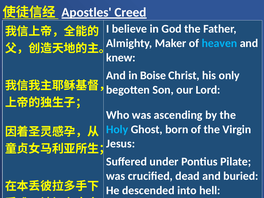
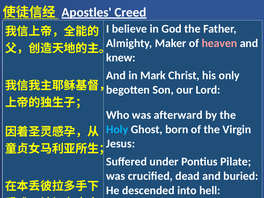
heaven colour: light blue -> pink (219, 43)
Boise: Boise -> Mark (153, 76)
ascending: ascending -> afterward (178, 115)
